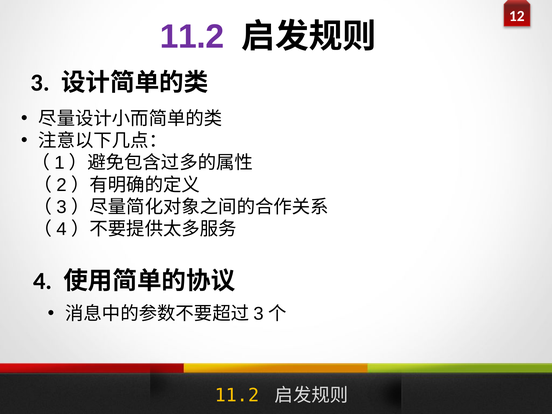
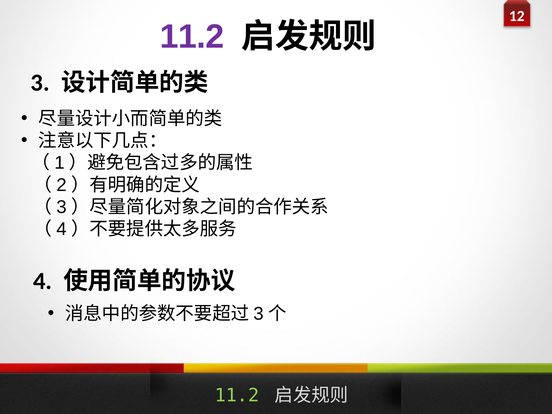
11.2 colour: yellow -> light green (237, 395)
